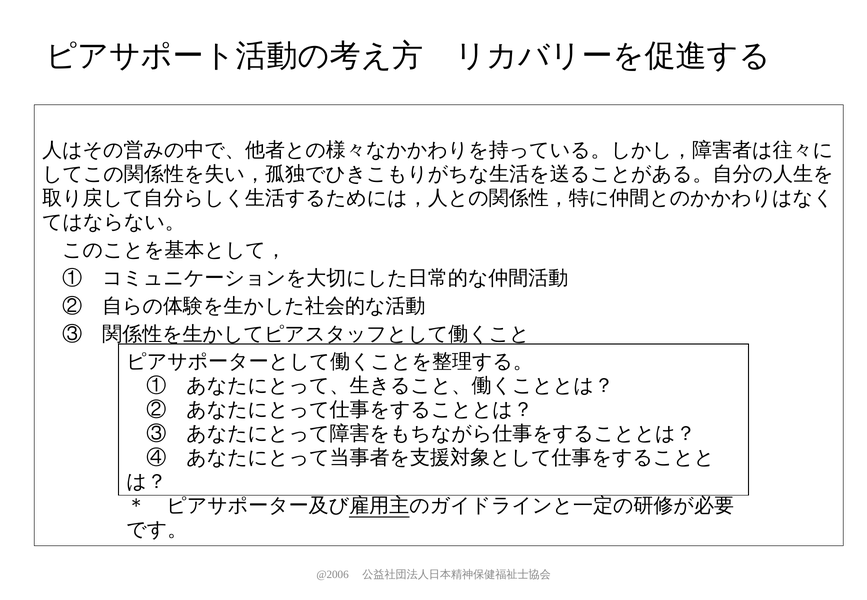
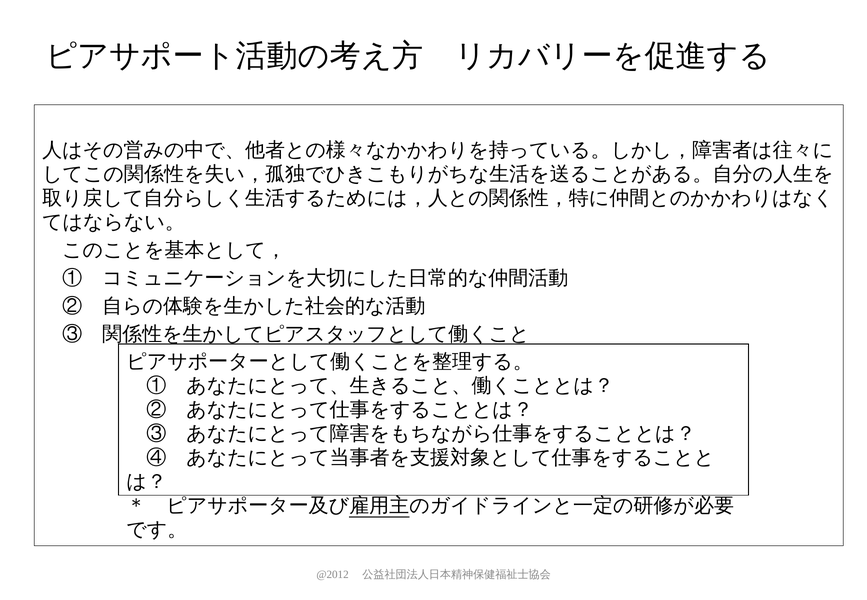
@2006: @2006 -> @2012 (333, 575)
